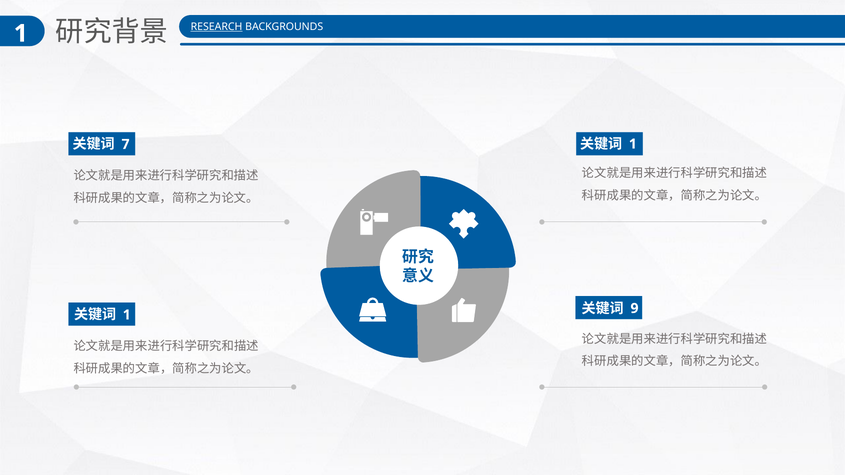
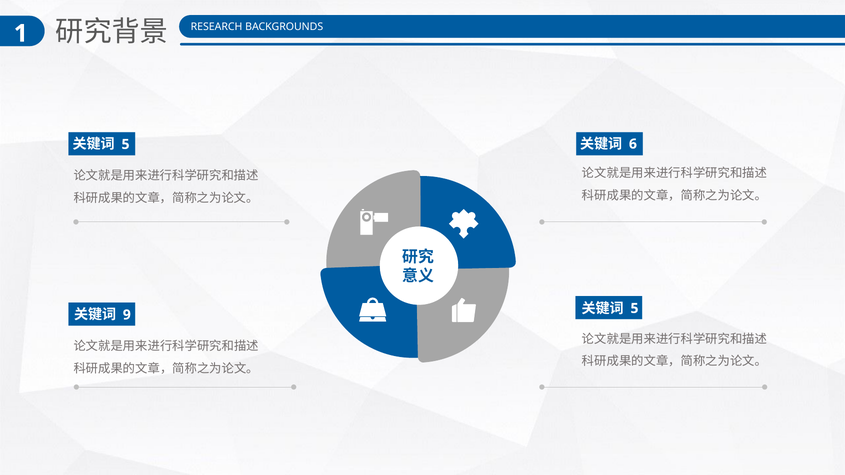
RESEARCH underline: present -> none (217, 27)
1: 1 -> 6 (633, 144)
7: 7 -> 5 (126, 144)
9: 9 -> 5 (634, 309)
1: 1 -> 9 (127, 315)
